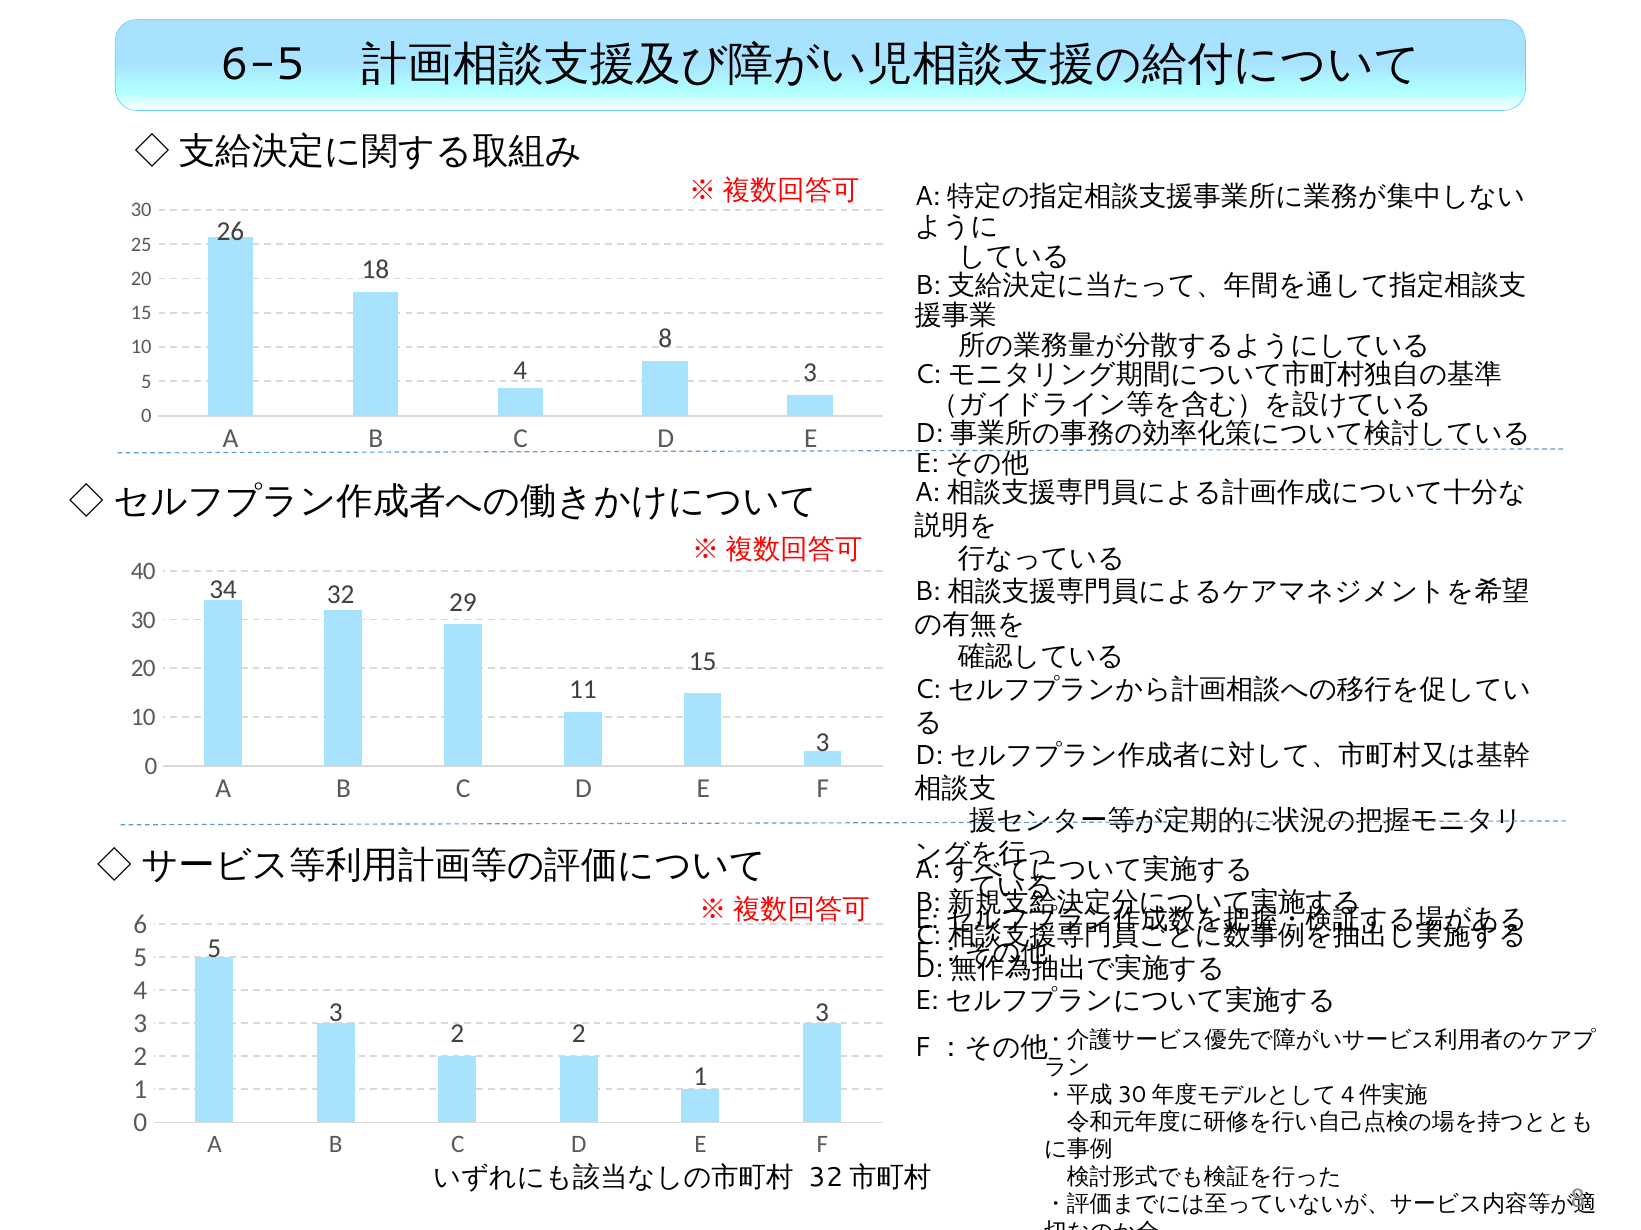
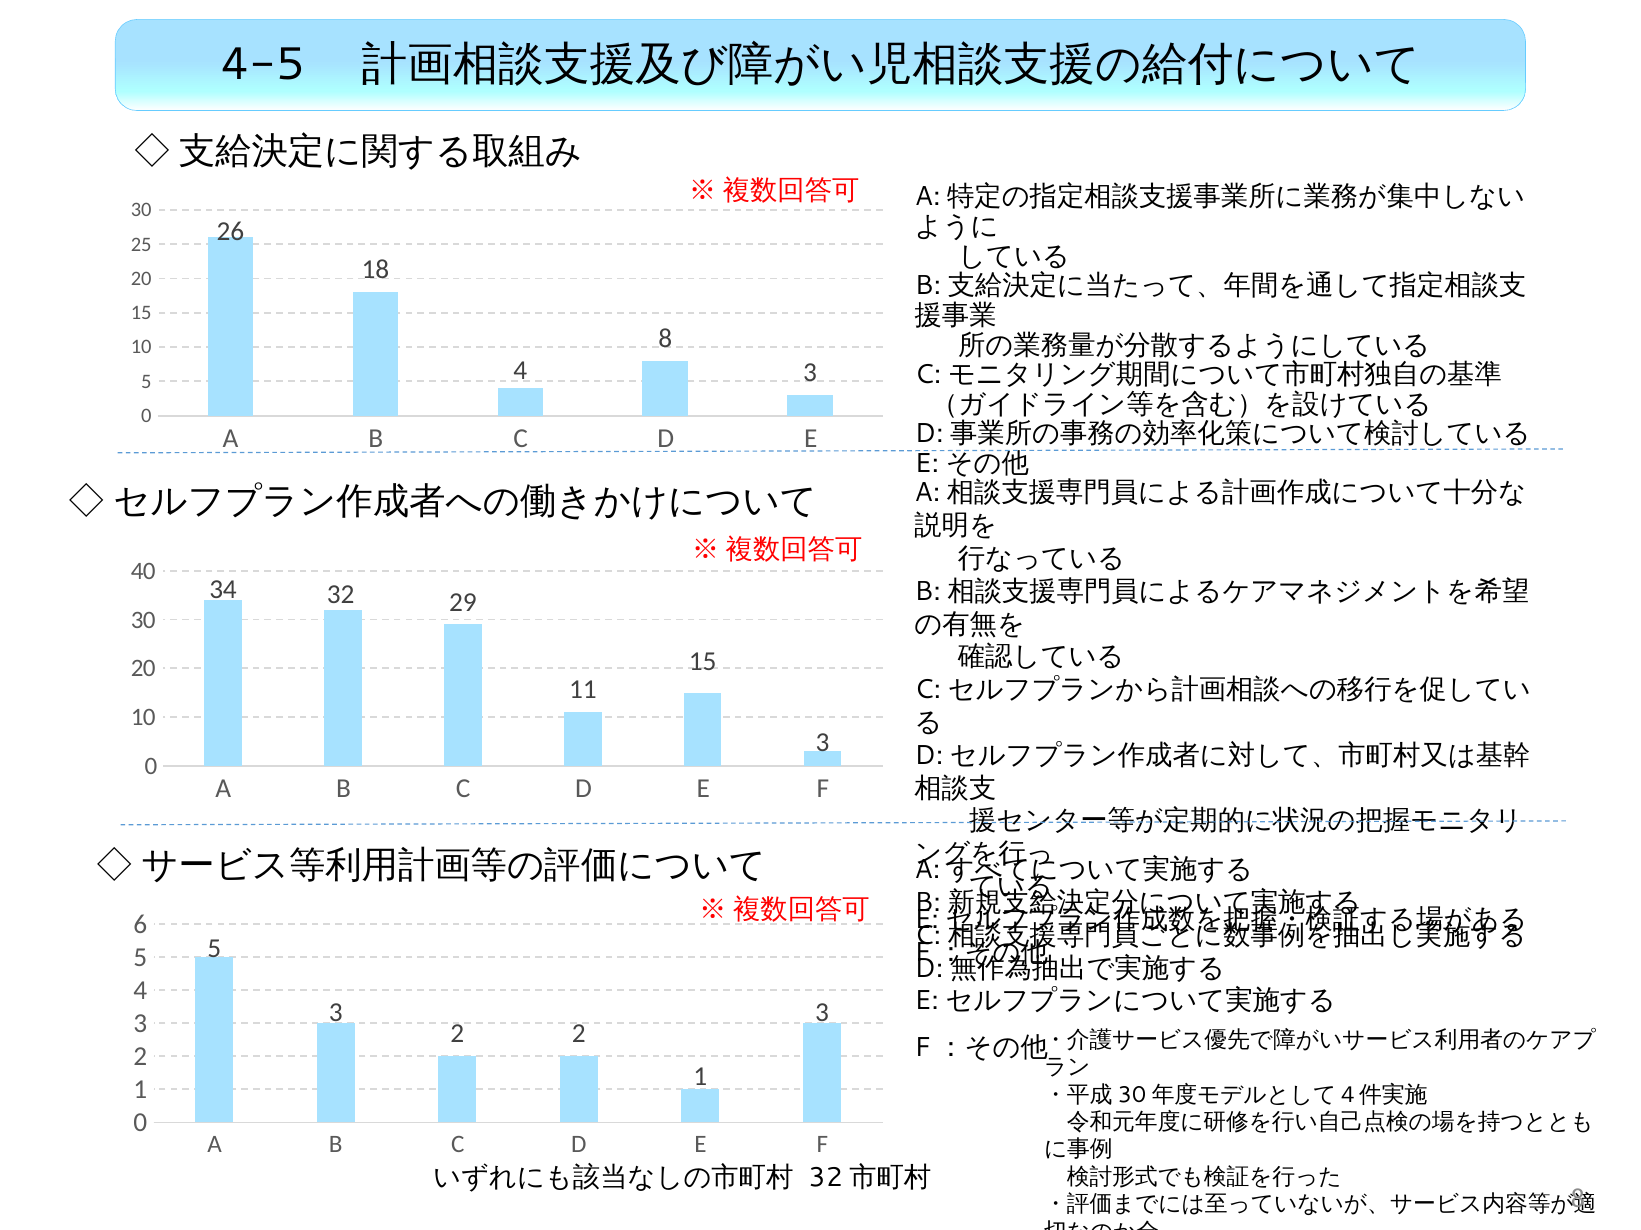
6-5: 6-5 -> 4-5 (263, 65)
